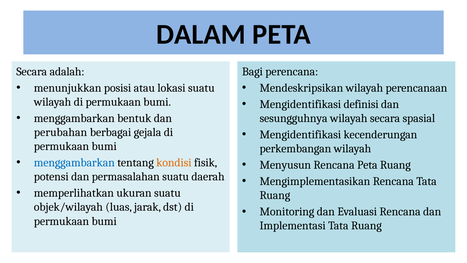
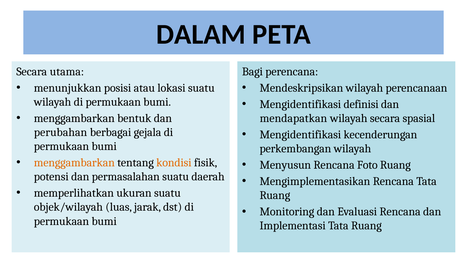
adalah: adalah -> utama (67, 71)
sesungguhnya: sesungguhnya -> mendapatkan (293, 118)
menggambarkan colour: blue -> orange (74, 163)
Rencana Peta: Peta -> Foto (367, 165)
